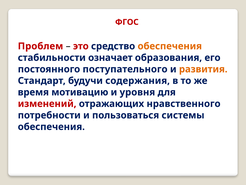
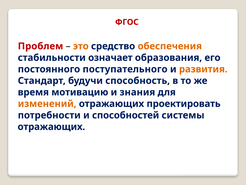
это colour: red -> orange (81, 46)
содержания: содержания -> способность (138, 81)
уровня: уровня -> знания (137, 92)
изменений colour: red -> orange (47, 103)
нравственного: нравственного -> проектировать (184, 103)
пользоваться: пользоваться -> способностей (126, 115)
обеспечения: обеспечения -> отражающих (51, 126)
